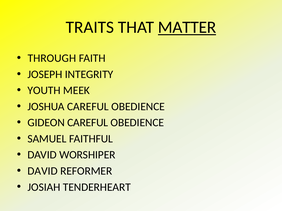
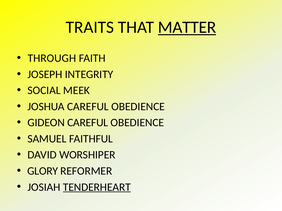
YOUTH: YOUTH -> SOCIAL (44, 91)
DAVID: DAVID -> GLORY (43, 171)
TENDERHEART underline: none -> present (97, 188)
